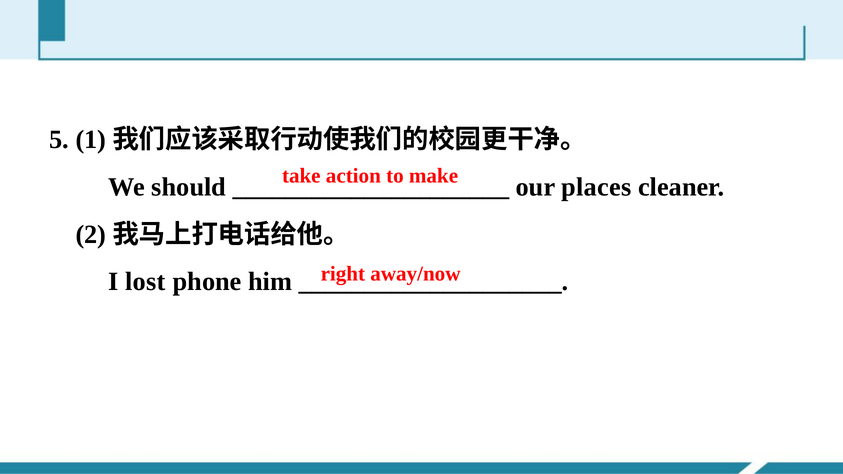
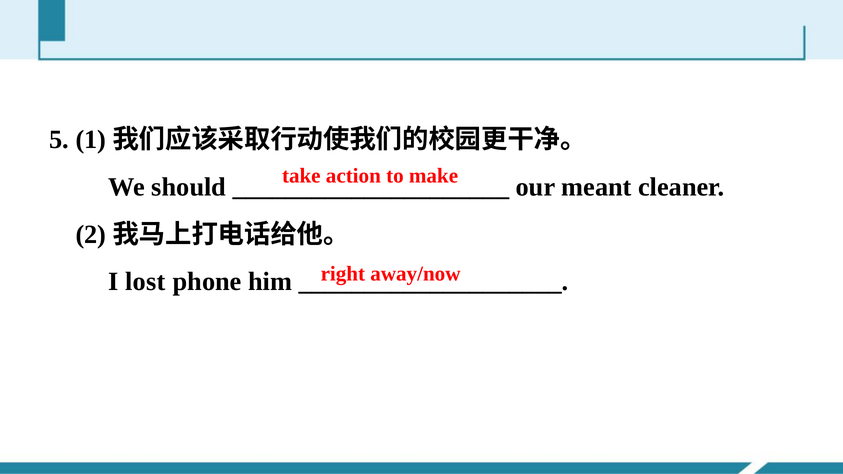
places: places -> meant (597, 187)
